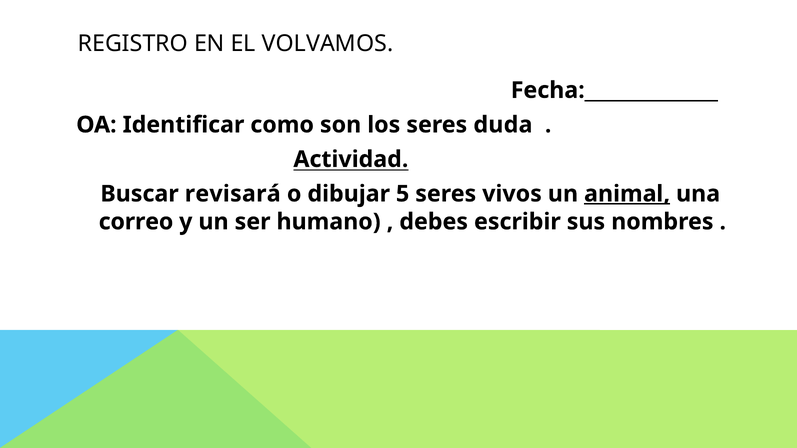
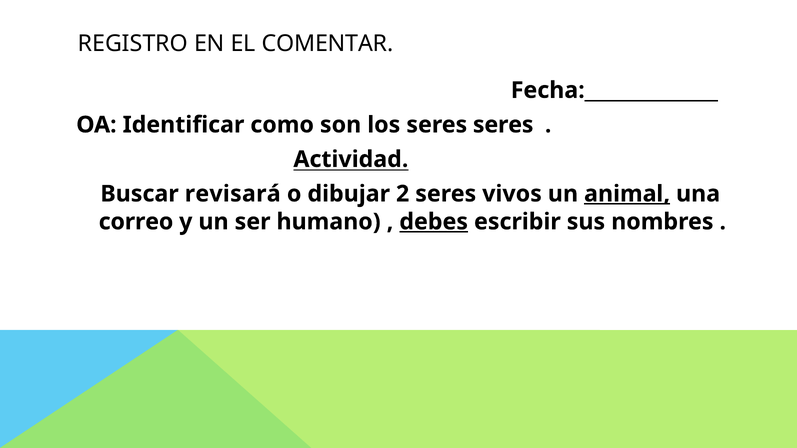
VOLVAMOS: VOLVAMOS -> COMENTAR (328, 43)
seres duda: duda -> seres (503, 125)
5: 5 -> 2 (403, 194)
debes underline: none -> present (434, 222)
